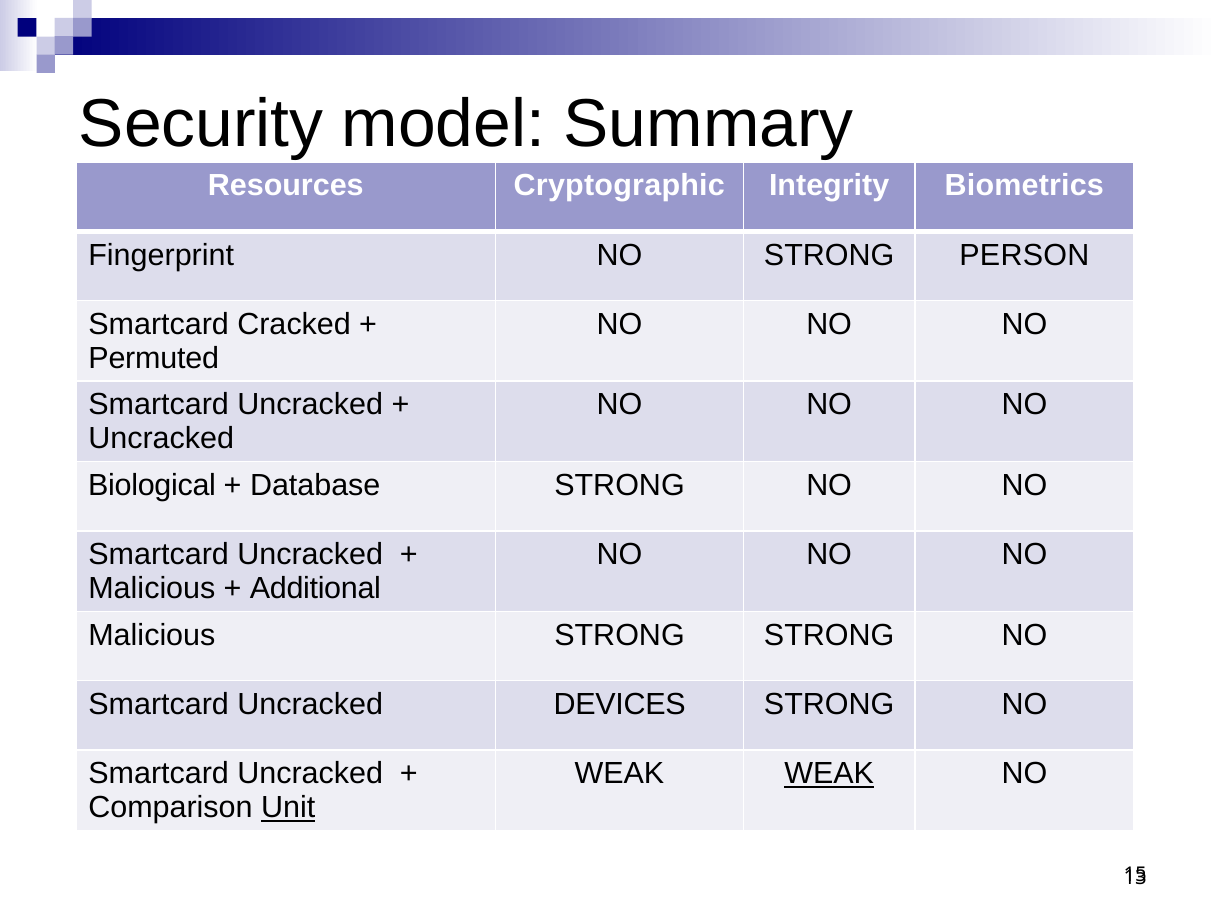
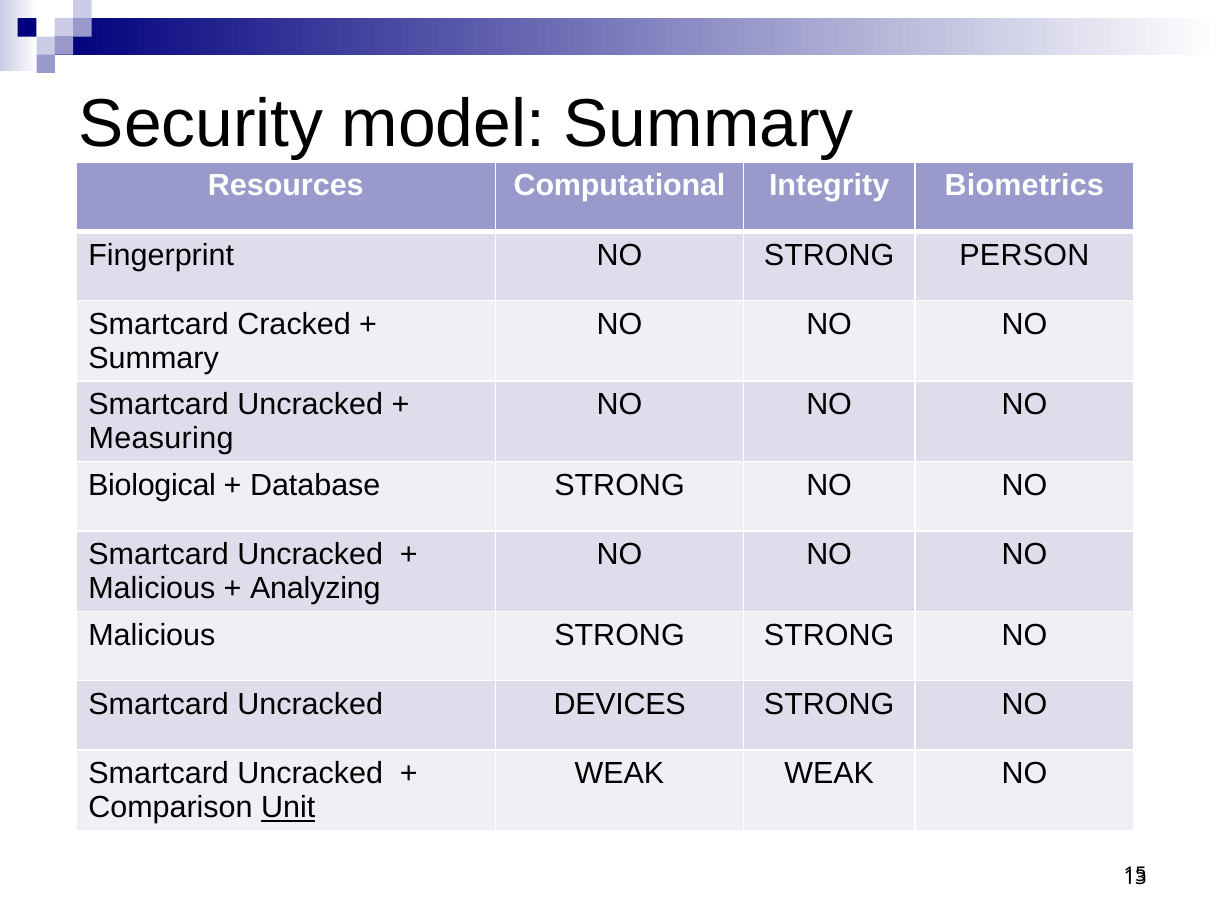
Cryptographic: Cryptographic -> Computational (619, 186)
Permuted: Permuted -> Summary (154, 358)
Uncracked: Uncracked -> Measuring (161, 439)
Additional: Additional -> Analyzing (315, 589)
WEAK underline: present -> none (829, 774)
